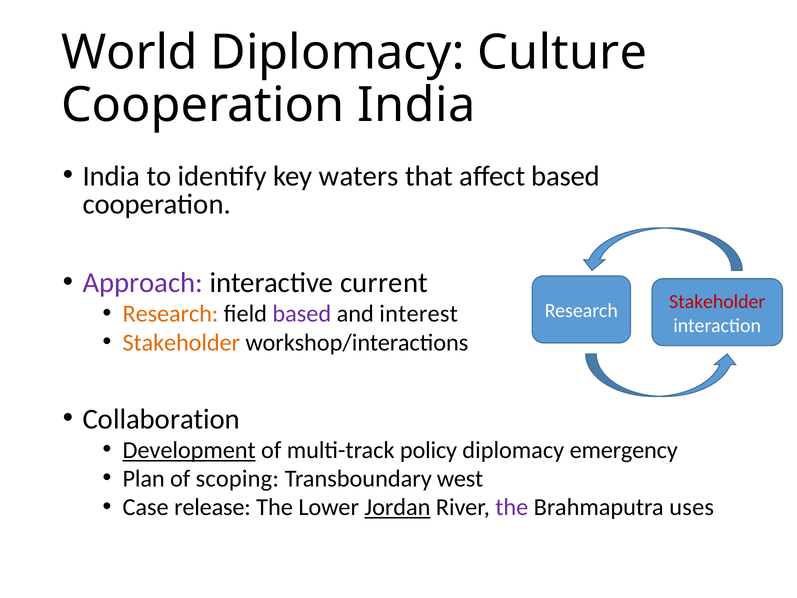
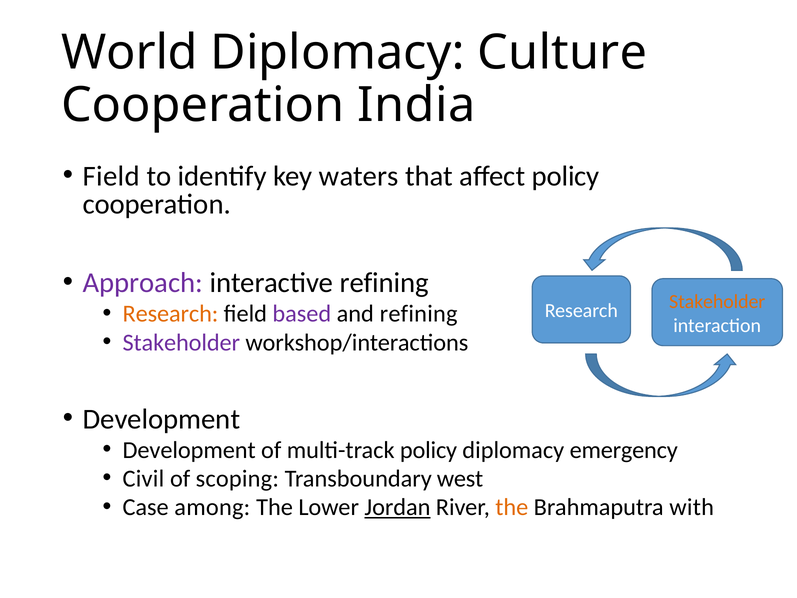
India: India -> Field (111, 176)
affect based: based -> policy (566, 176)
interactive current: current -> refining (384, 283)
and interest: interest -> refining (419, 314)
Stakeholder colour: red -> orange (717, 301)
Stakeholder colour: orange -> purple (181, 342)
Collaboration: Collaboration -> Development (161, 419)
Development underline: present -> none (189, 450)
Plan: Plan -> Civil (143, 479)
release: release -> among (212, 507)
the colour: purple -> orange (512, 507)
uses: uses -> with (692, 507)
